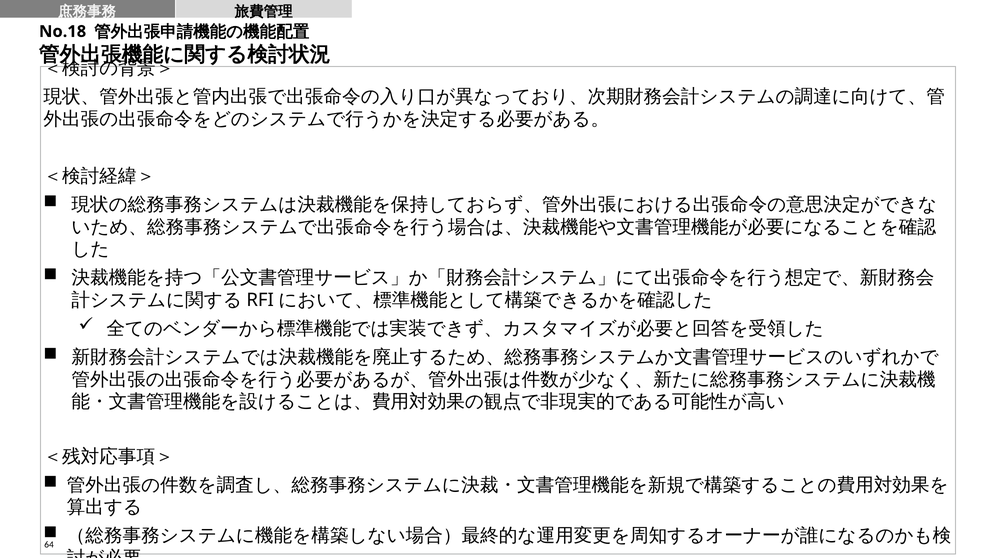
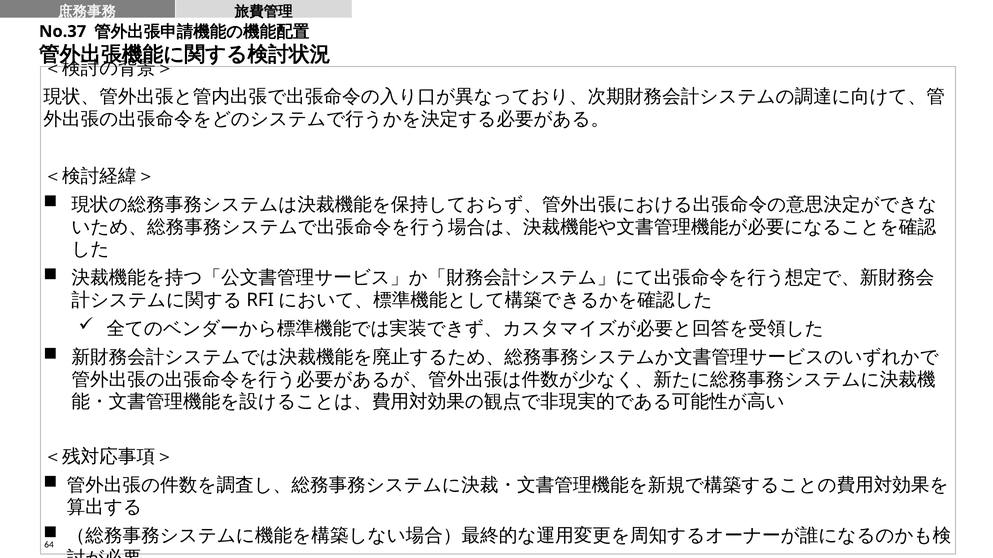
No.18: No.18 -> No.37 (63, 32)
